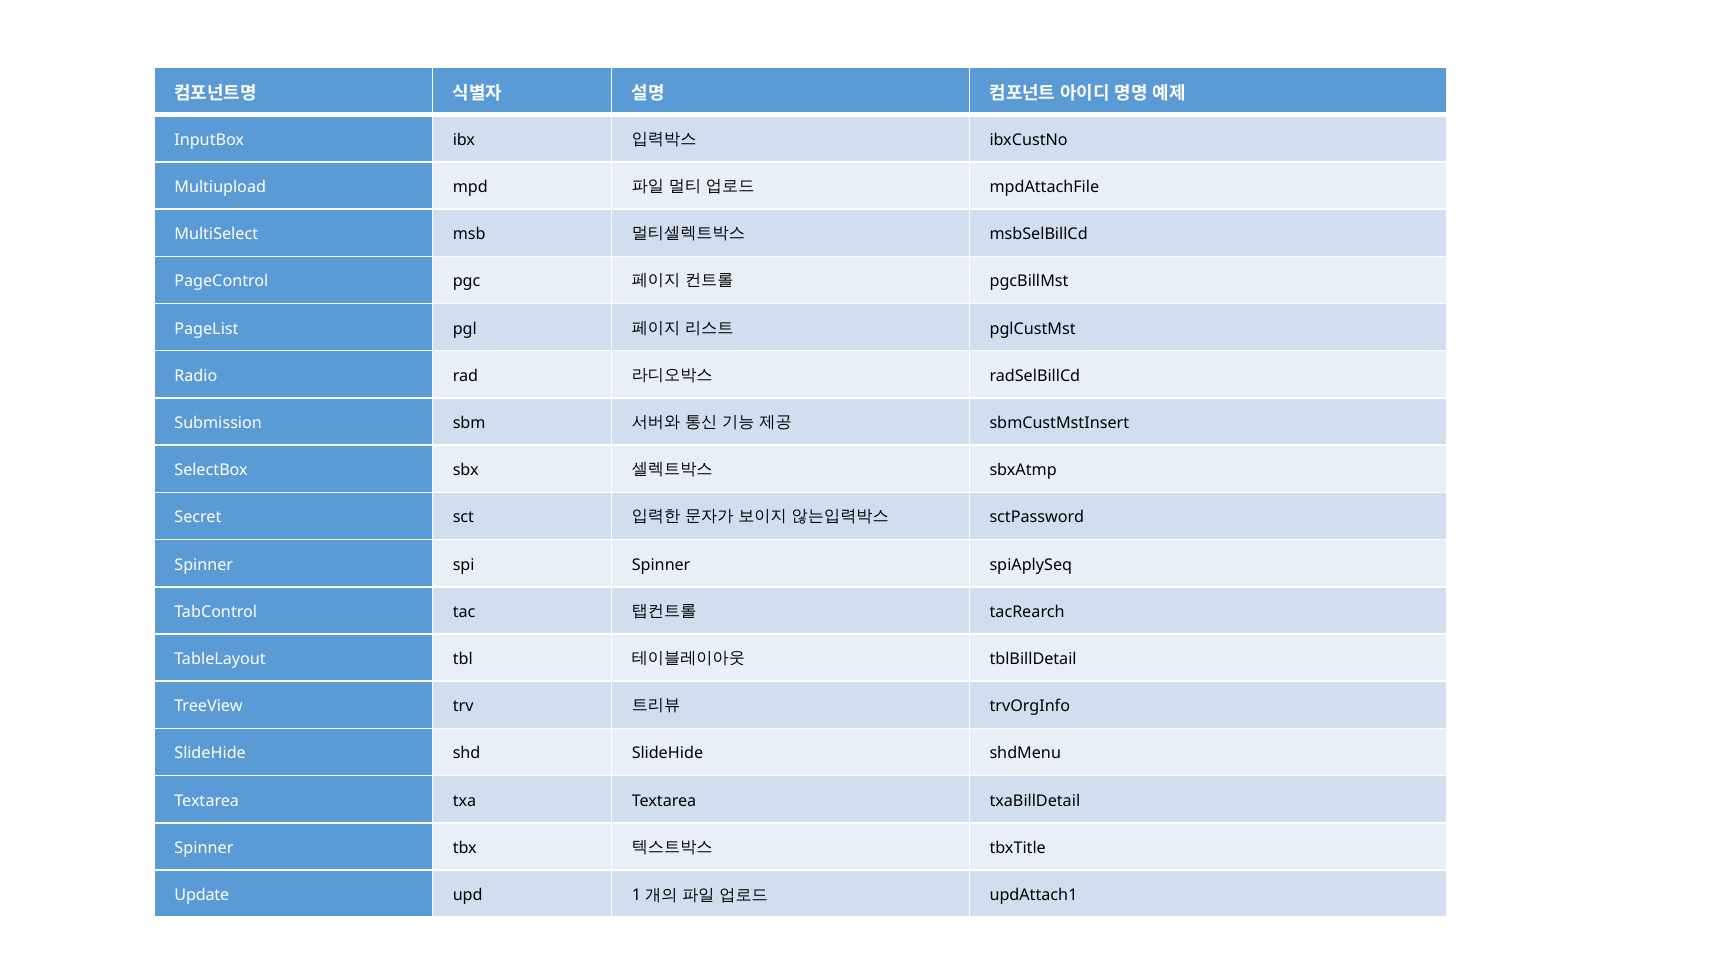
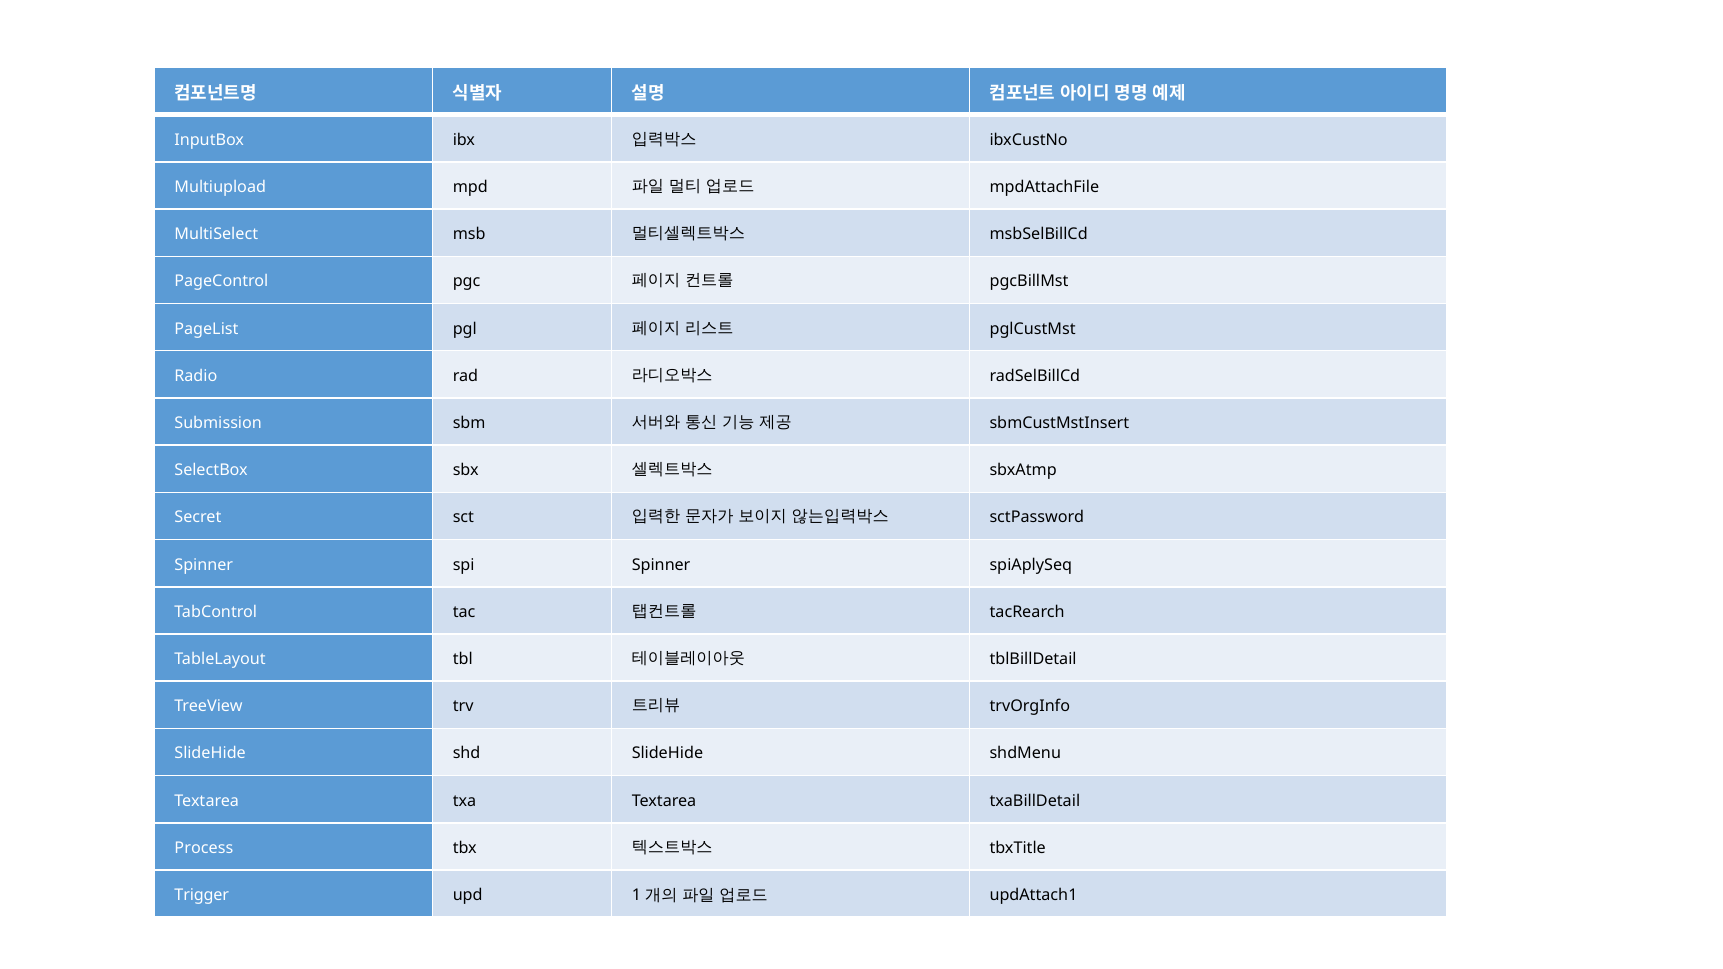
Spinner: Spinner -> Process (204, 848)
Update: Update -> Trigger (202, 895)
